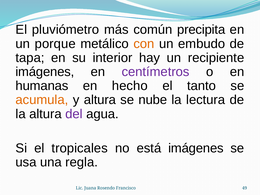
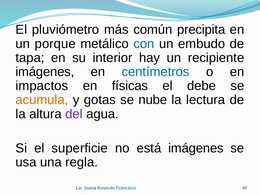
con colour: orange -> blue (144, 44)
centímetros colour: purple -> blue (156, 72)
humanas: humanas -> impactos (42, 86)
hecho: hecho -> físicas (130, 86)
tanto: tanto -> debe (202, 86)
y altura: altura -> gotas (100, 100)
tropicales: tropicales -> superficie (80, 148)
